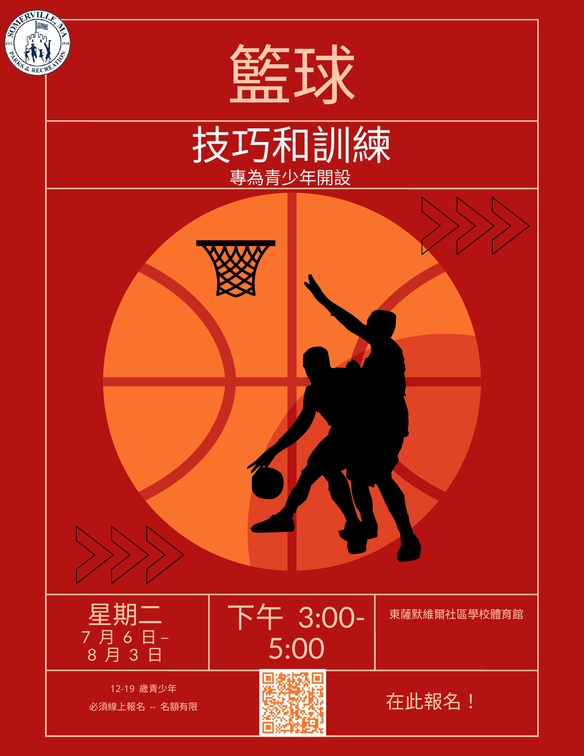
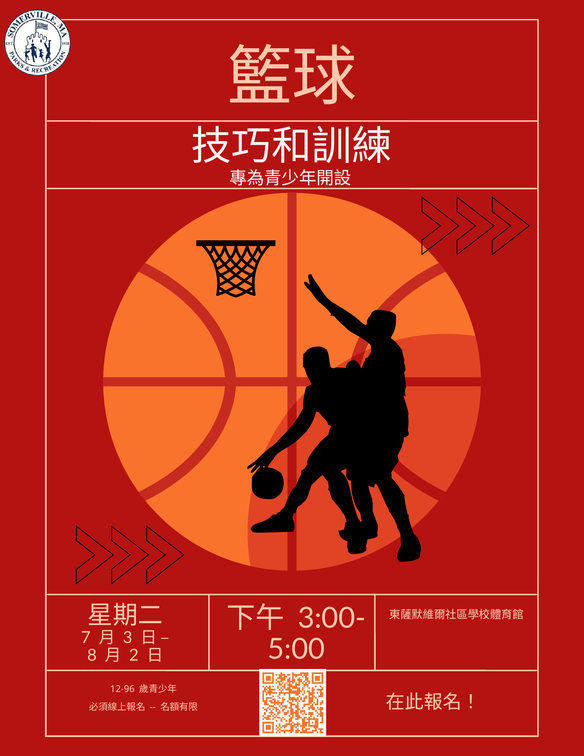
6: 6 -> 3 (128, 638)
3: 3 -> 2 (134, 655)
12-19: 12-19 -> 12-96 (122, 689)
